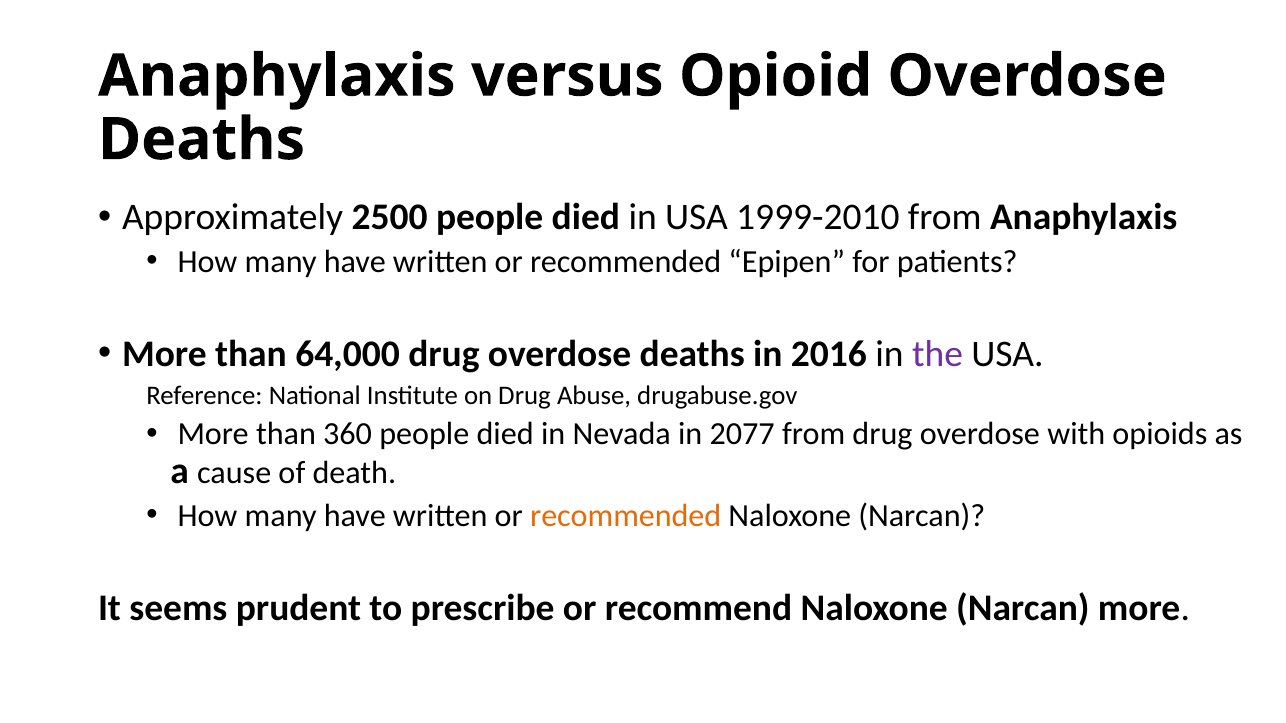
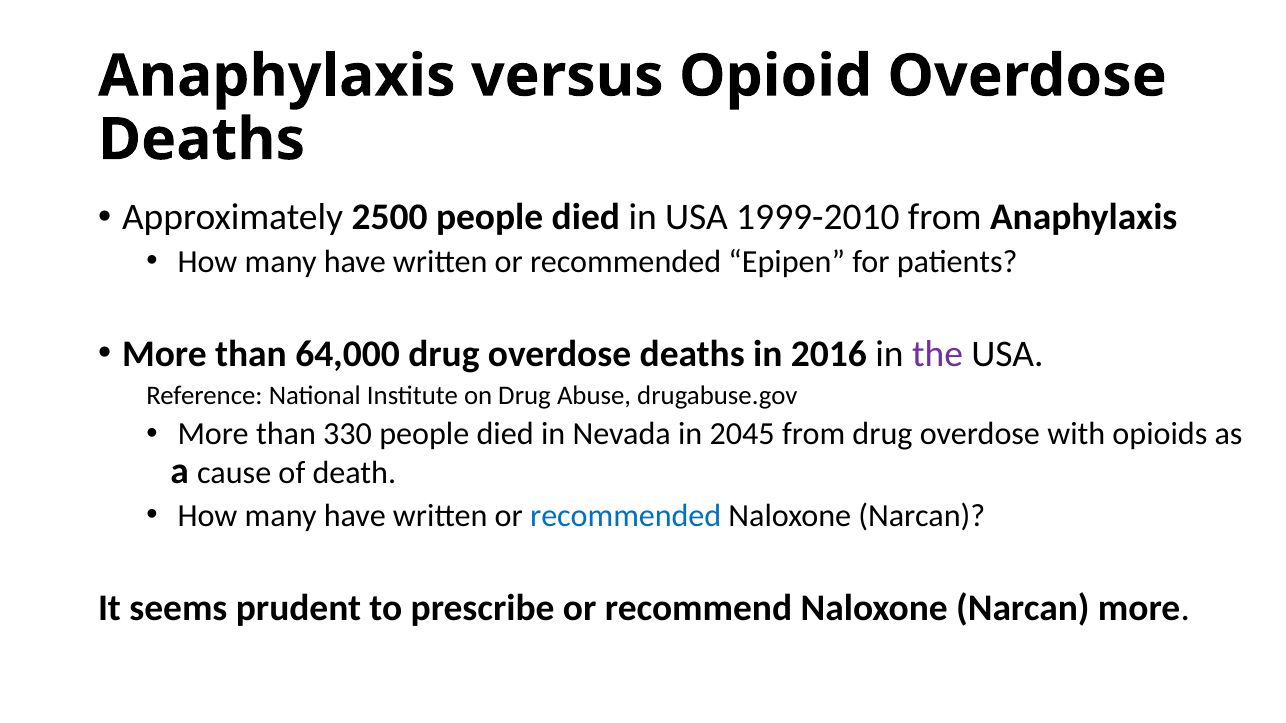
360: 360 -> 330 (348, 434)
2077: 2077 -> 2045 (742, 434)
recommended colour: orange -> blue (626, 516)
